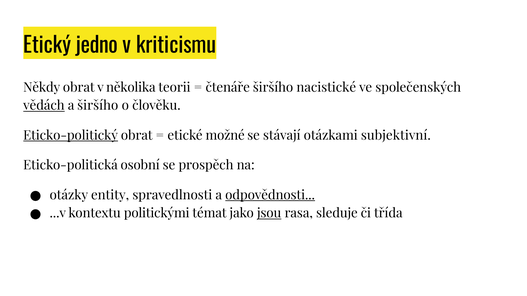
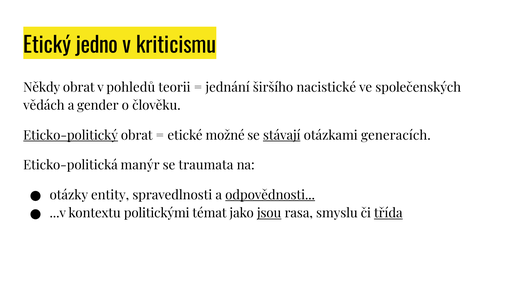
několika: několika -> pohledů (131, 88)
čtenáře: čtenáře -> jednání (228, 88)
vědách underline: present -> none (44, 106)
a širšího: širšího -> gender (98, 106)
stávají underline: none -> present (282, 136)
subjektivní: subjektivní -> generacích (396, 136)
osobní: osobní -> manýr (140, 166)
prospěch: prospěch -> traumata (206, 166)
sleduje: sleduje -> smyslu (337, 214)
třída underline: none -> present (388, 214)
